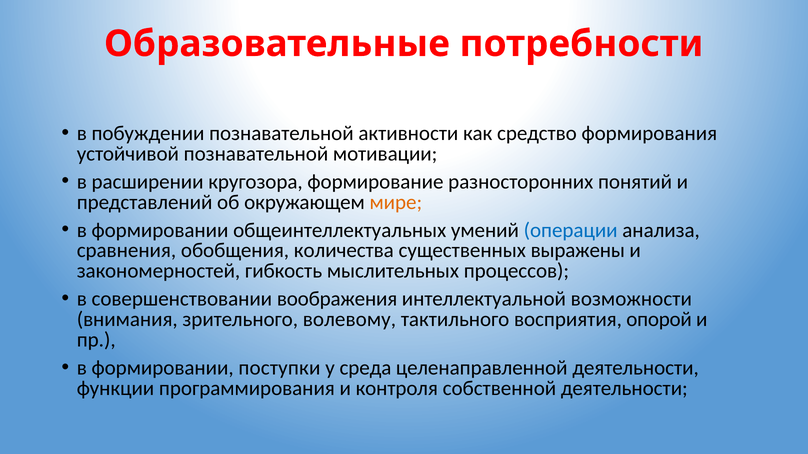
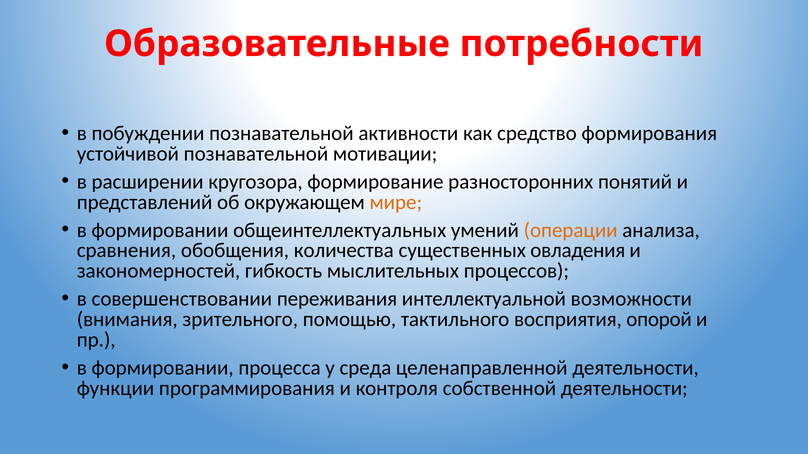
операции colour: blue -> orange (571, 230)
выражены: выражены -> овладения (578, 251)
воображения: воображения -> переживания (337, 299)
волевому: волевому -> помощью (349, 320)
поступки: поступки -> процесса (280, 368)
